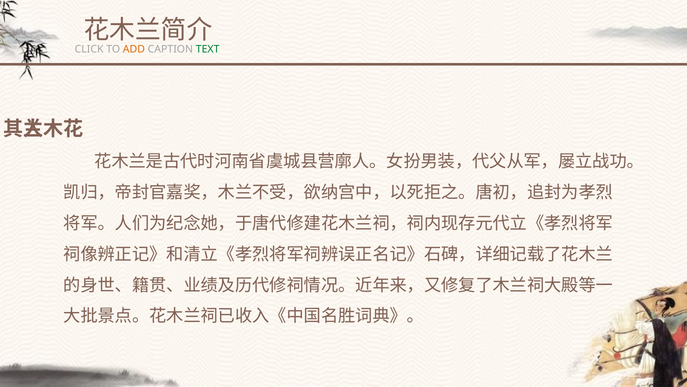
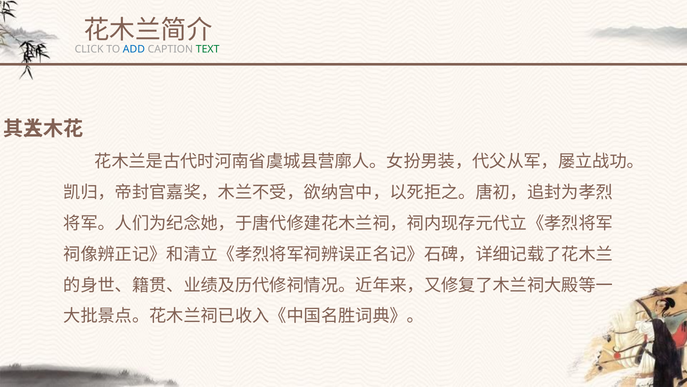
ADD colour: orange -> blue (134, 49)
